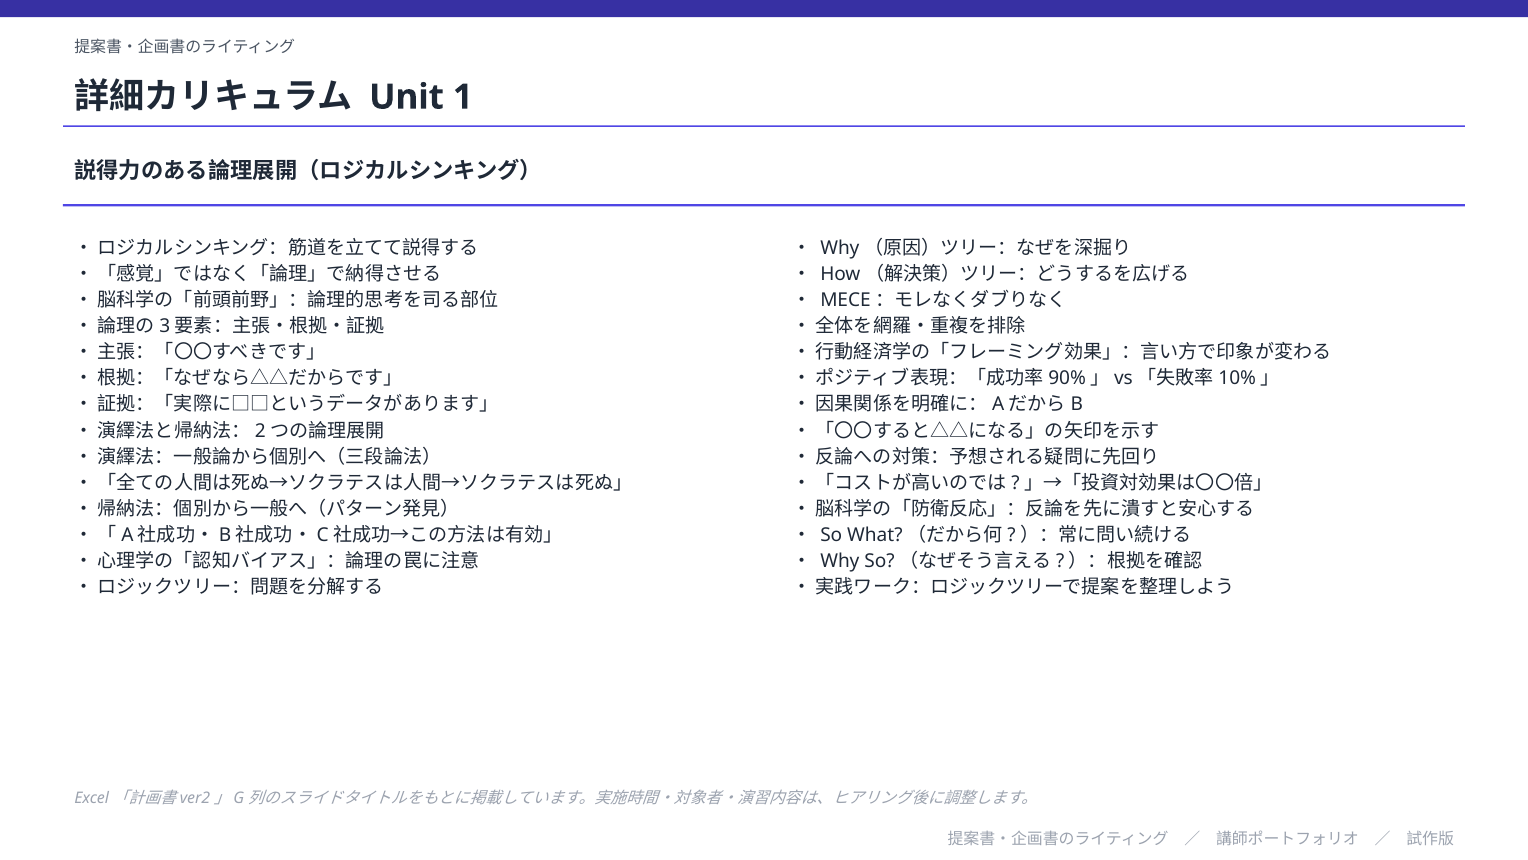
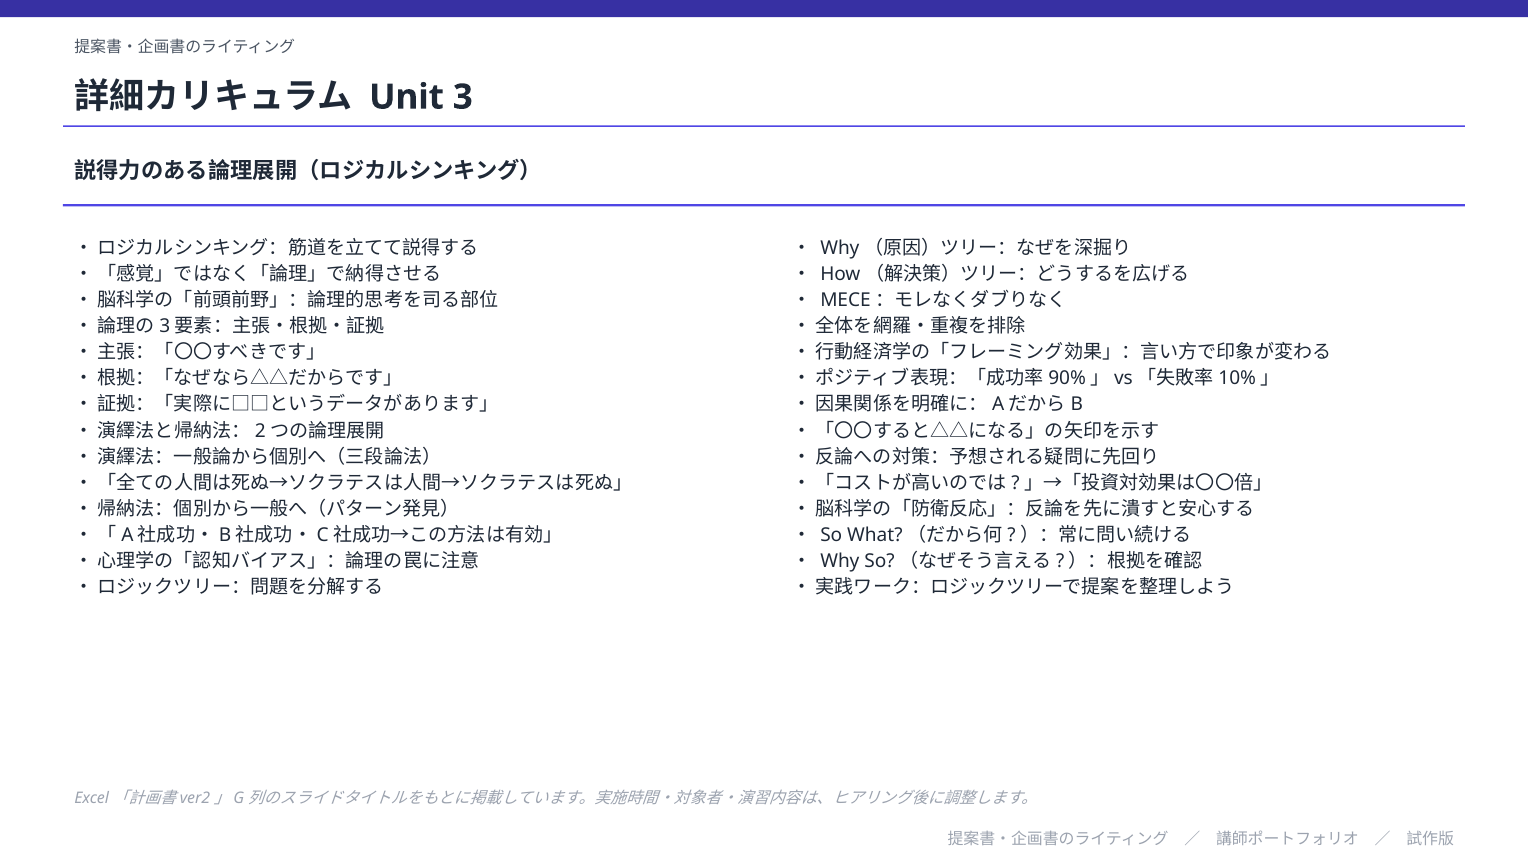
1: 1 -> 3 (463, 97)
